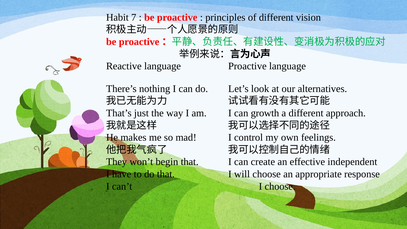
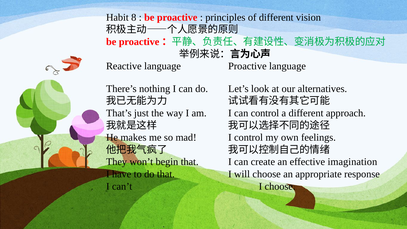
7: 7 -> 8 (134, 17)
can growth: growth -> control (265, 113)
independent: independent -> imagination (352, 162)
